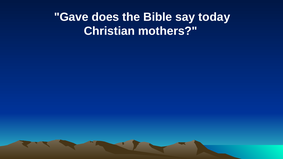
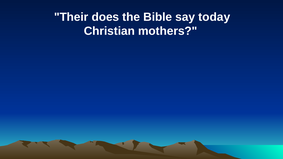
Gave: Gave -> Their (71, 17)
